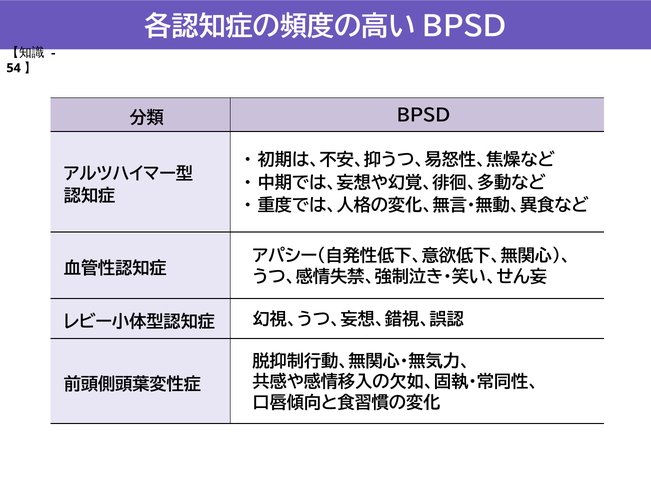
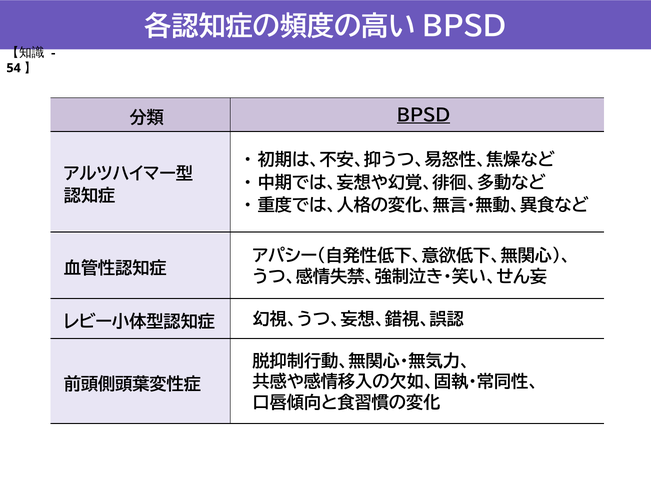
BPSD underline: none -> present (424, 116)
